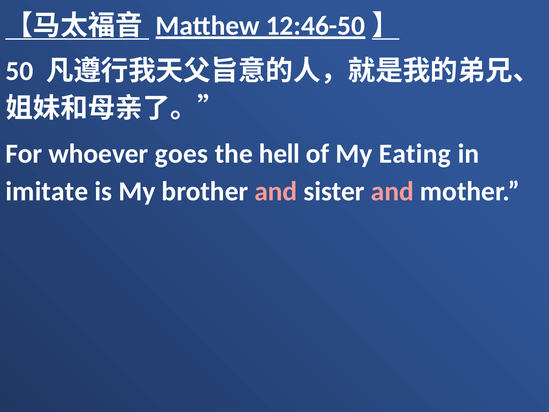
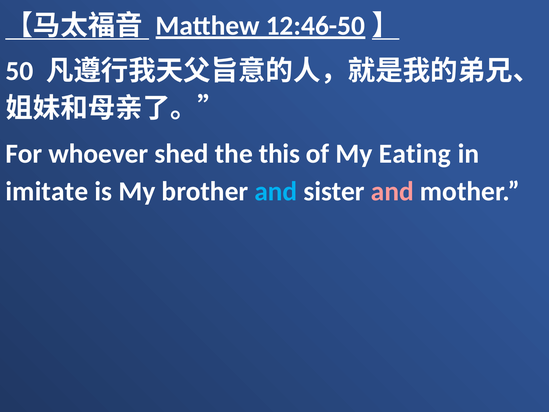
goes: goes -> shed (182, 154)
hell: hell -> this (279, 154)
and colour: pink -> light blue (276, 191)
